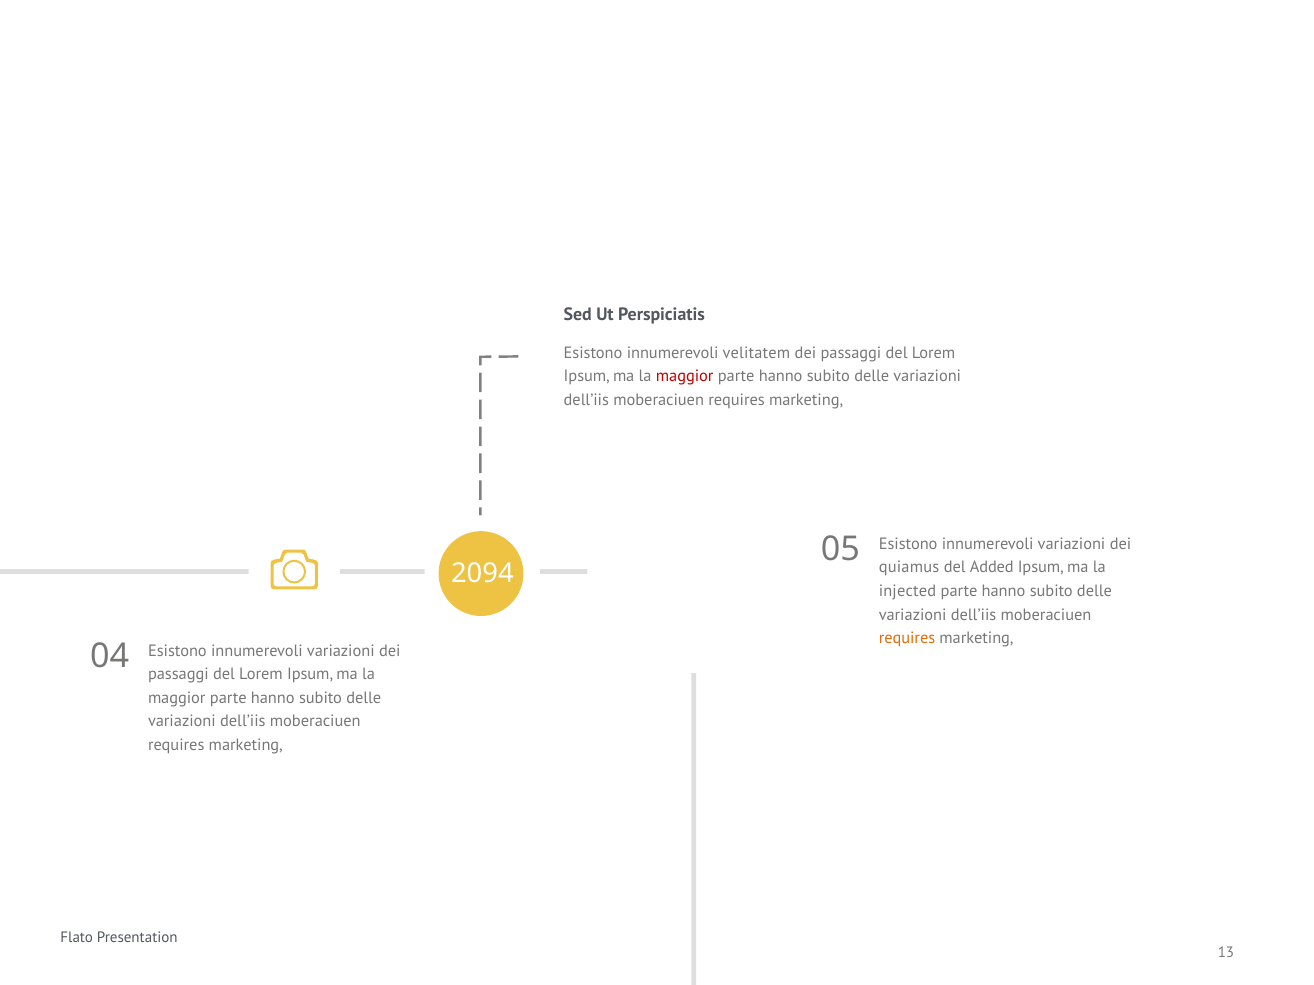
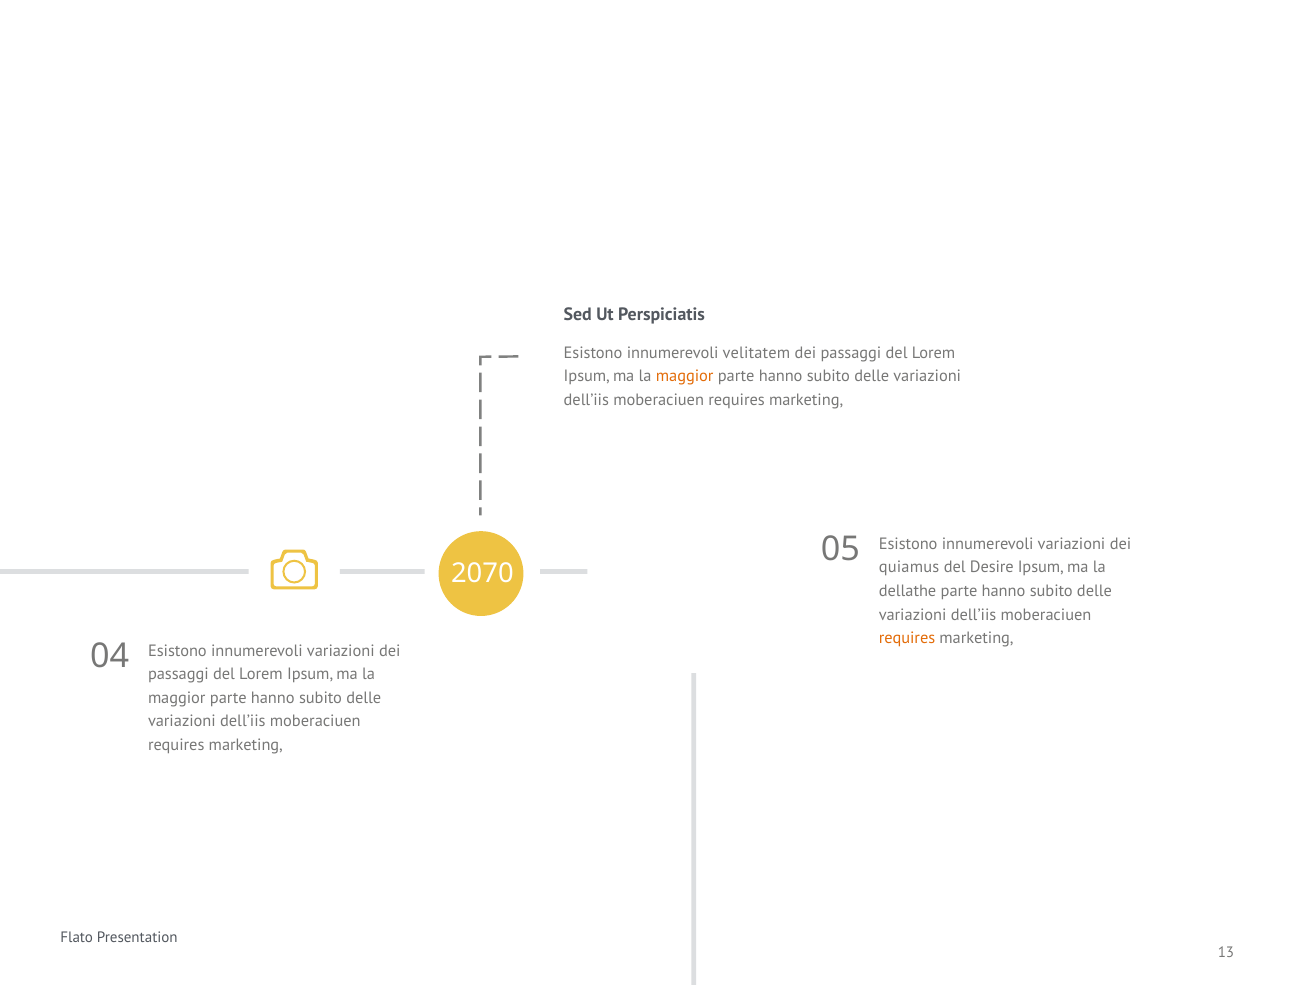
maggior colour: red -> orange (685, 377)
Added: Added -> Desire (992, 568)
2094: 2094 -> 2070 (482, 574)
injected: injected -> dellathe (908, 591)
